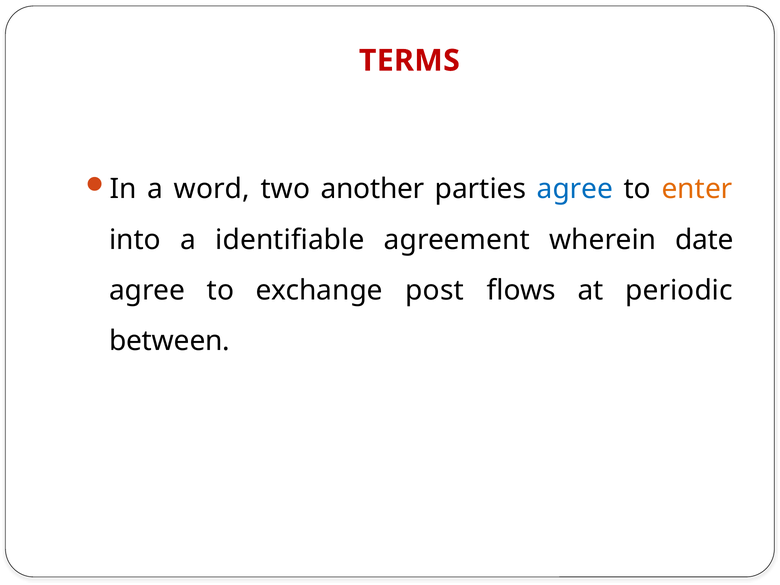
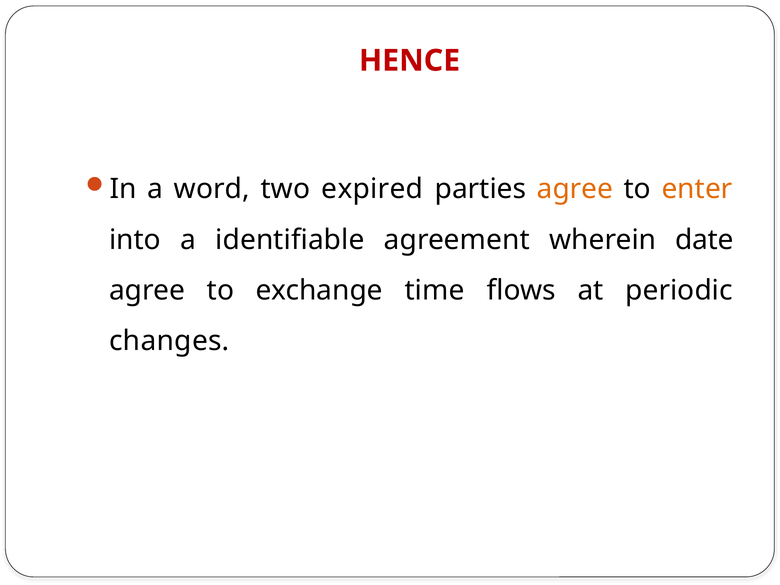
TERMS: TERMS -> HENCE (410, 61)
another: another -> expired (372, 189)
agree colour: blue -> orange (575, 189)
post: post -> time (435, 290)
between: between -> changes (169, 341)
